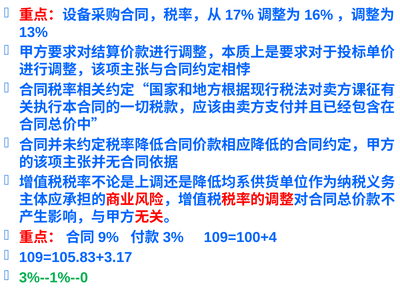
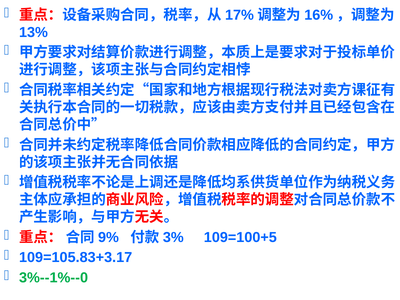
109=100+4: 109=100+4 -> 109=100+5 (240, 237)
